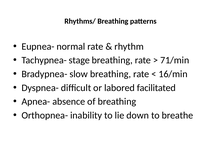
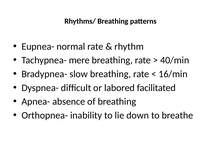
stage: stage -> mere (79, 60)
71/min: 71/min -> 40/min (175, 60)
